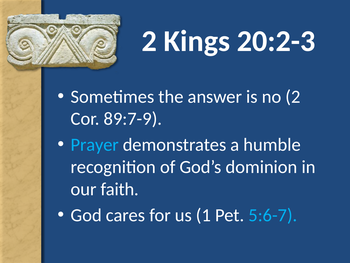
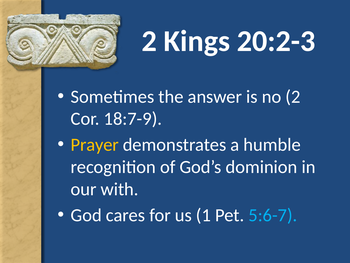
89:7-9: 89:7-9 -> 18:7-9 (133, 119)
Prayer colour: light blue -> yellow (95, 145)
faith: faith -> with (120, 189)
